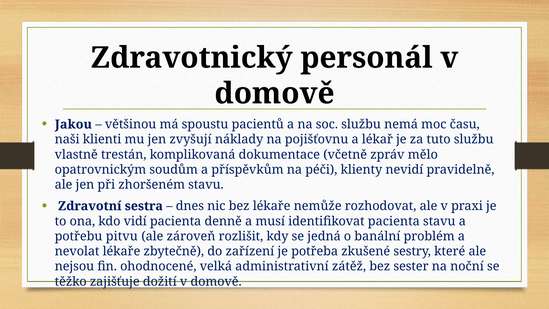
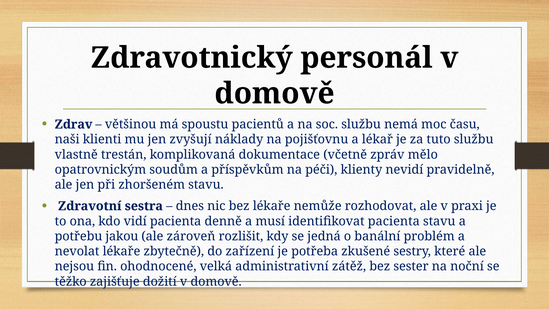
Jakou: Jakou -> Zdrav (74, 124)
pitvu: pitvu -> jakou (122, 236)
